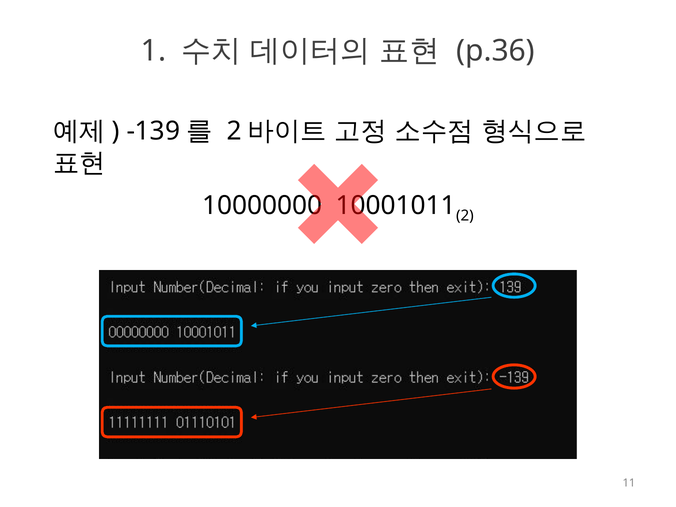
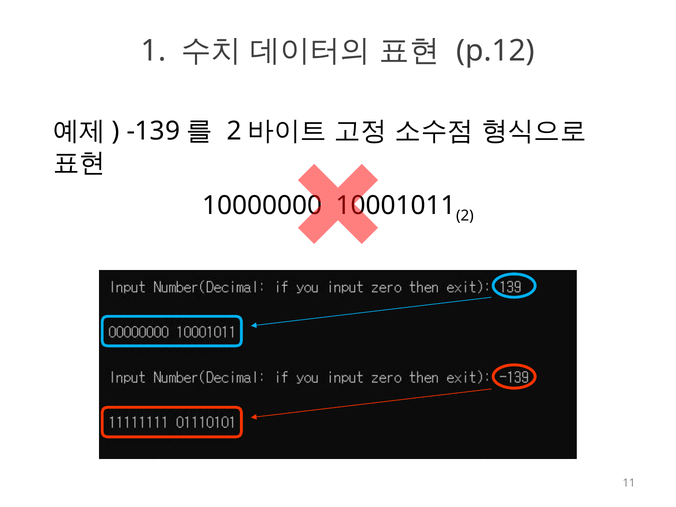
p.36: p.36 -> p.12 (496, 51)
